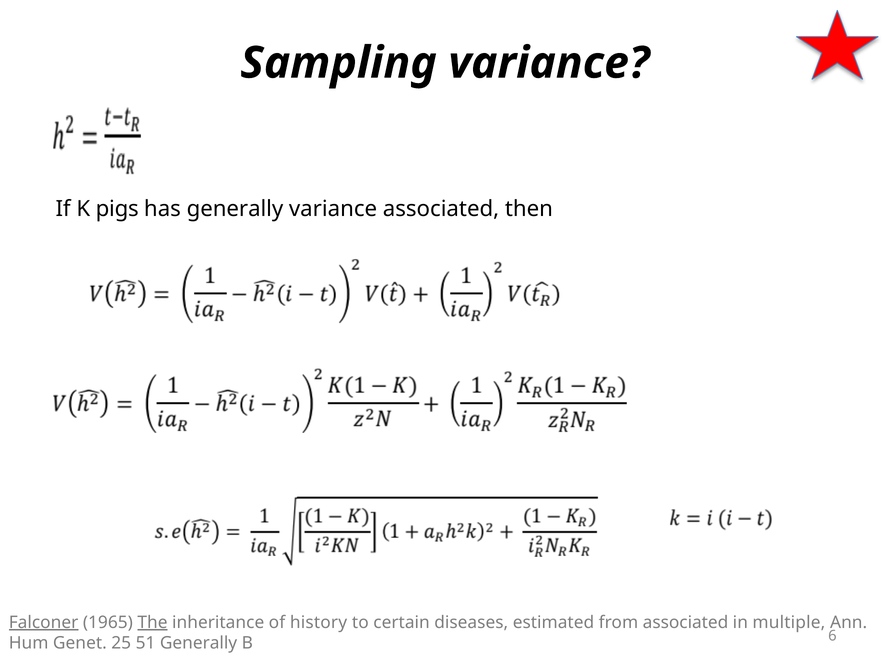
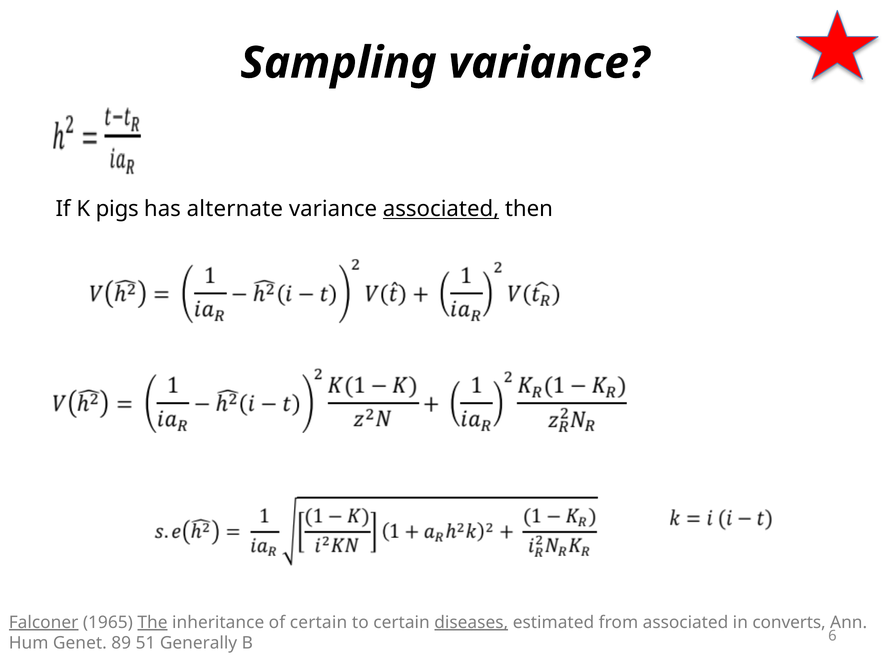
has generally: generally -> alternate (235, 209)
associated underline: none -> present (441, 209)
of history: history -> certain (319, 623)
diseases underline: none -> present (471, 623)
multiple: multiple -> converts (789, 623)
25: 25 -> 89 (121, 644)
